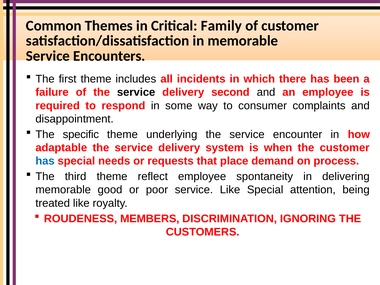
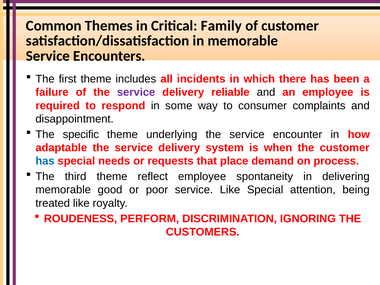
service colour: black -> purple (136, 92)
second: second -> reliable (230, 92)
MEMBERS: MEMBERS -> PERFORM (150, 219)
